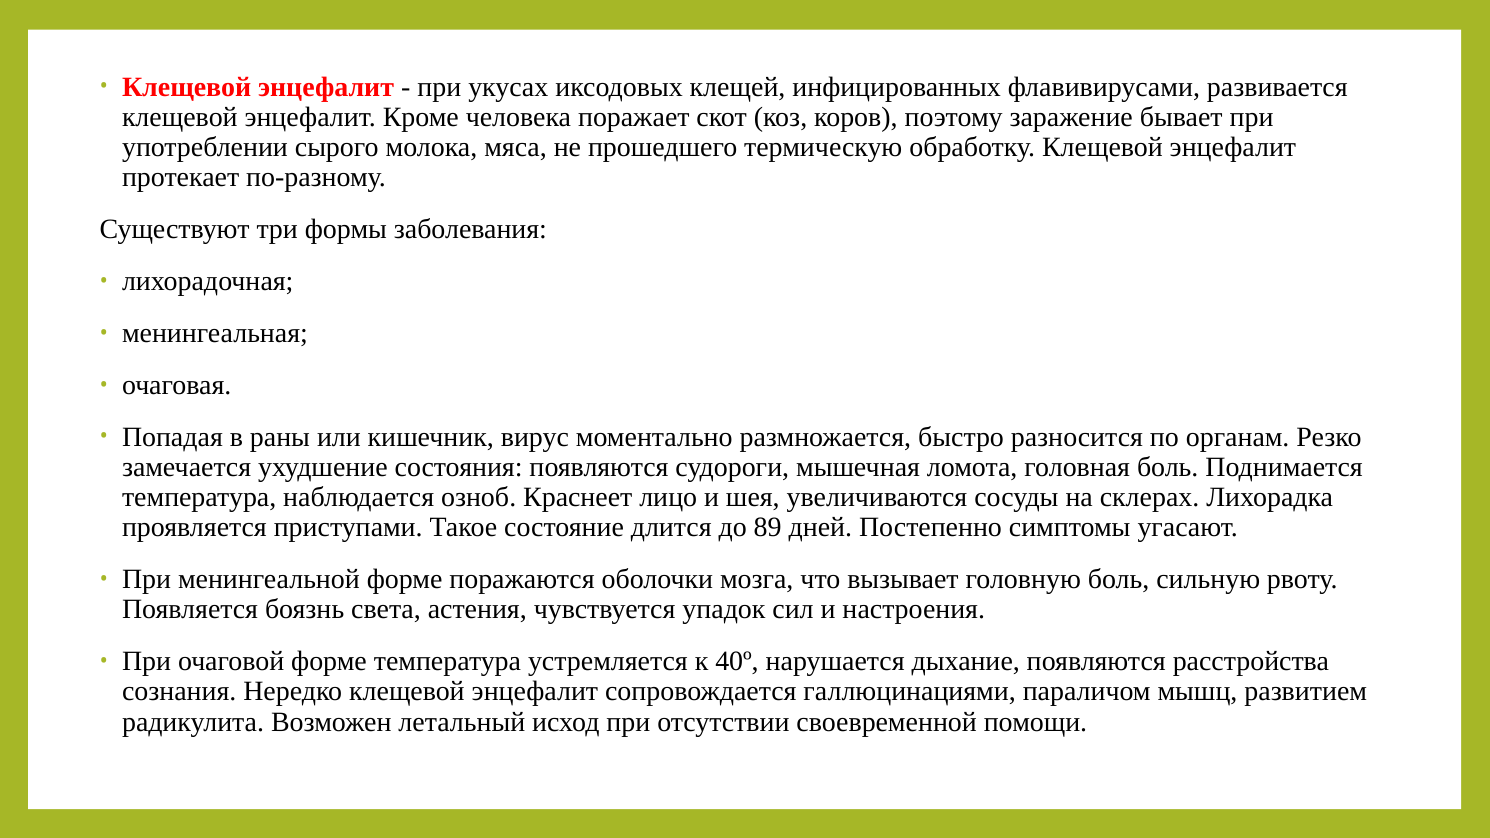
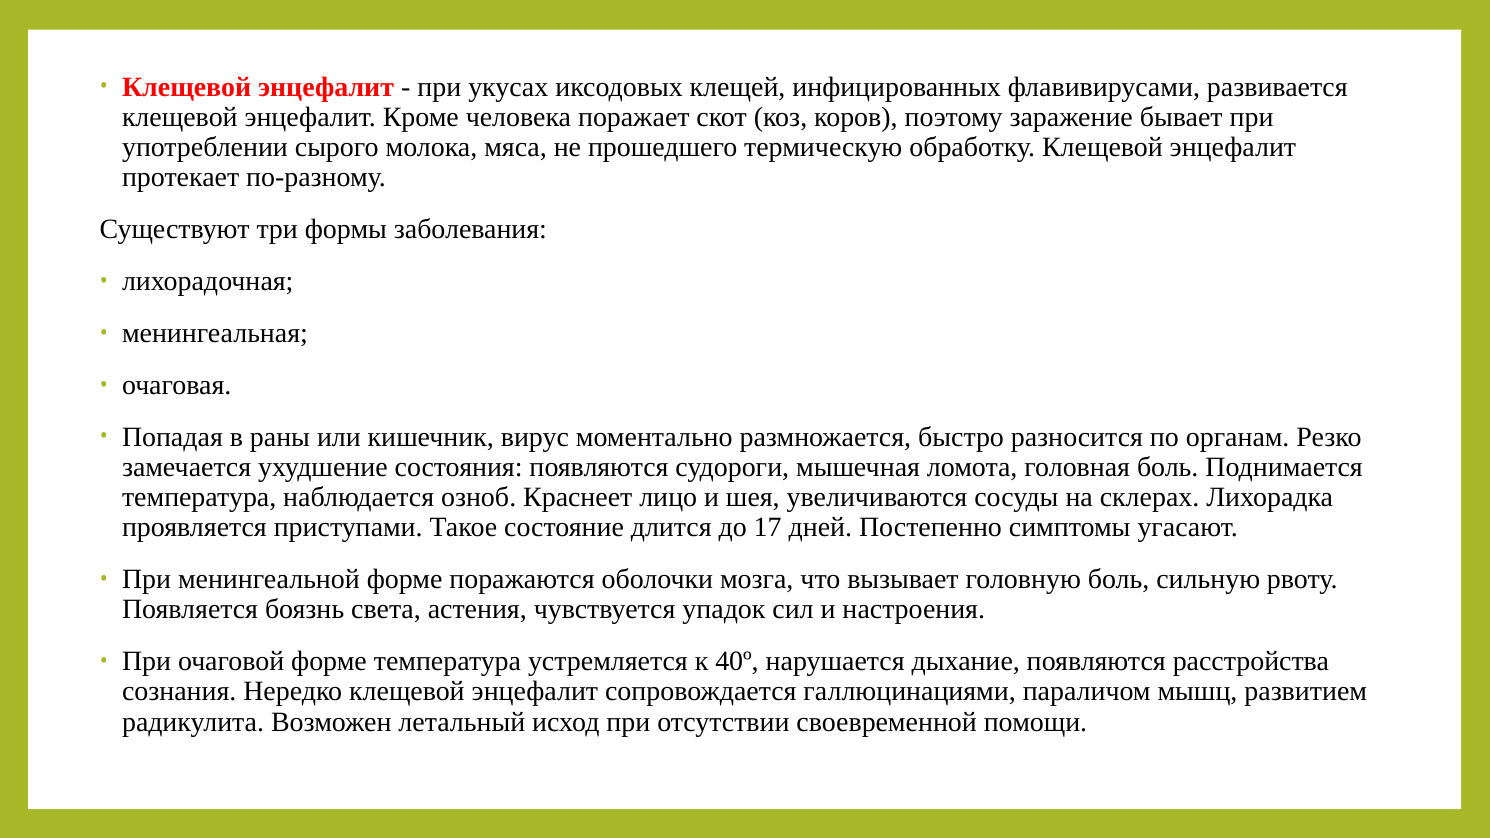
89: 89 -> 17 (768, 528)
